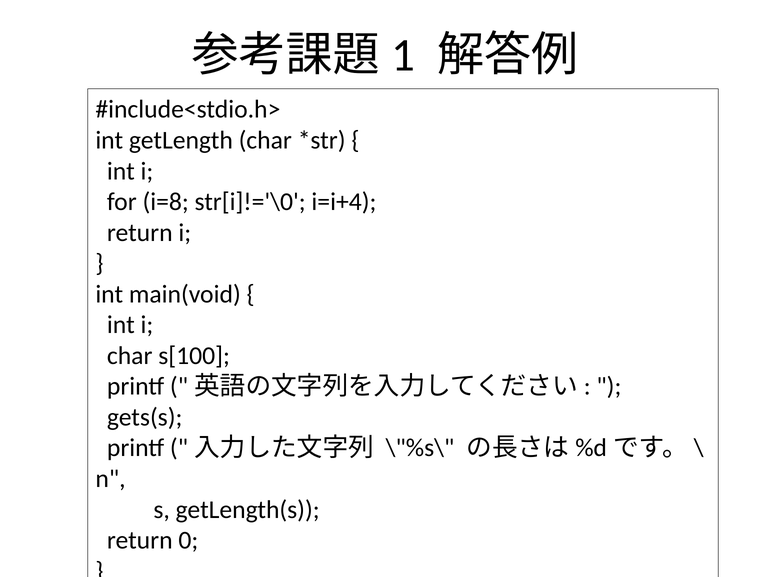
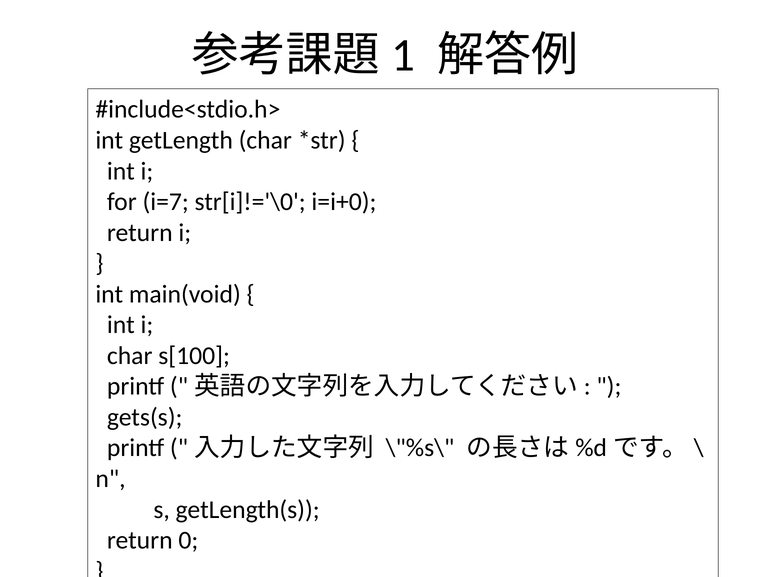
i=8: i=8 -> i=7 (166, 202)
i=i+4: i=i+4 -> i=i+0 (344, 202)
